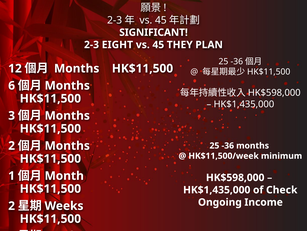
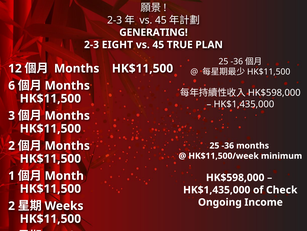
SIGNIFICANT: SIGNIFICANT -> GENERATING (154, 32)
THEY: THEY -> TRUE (180, 45)
